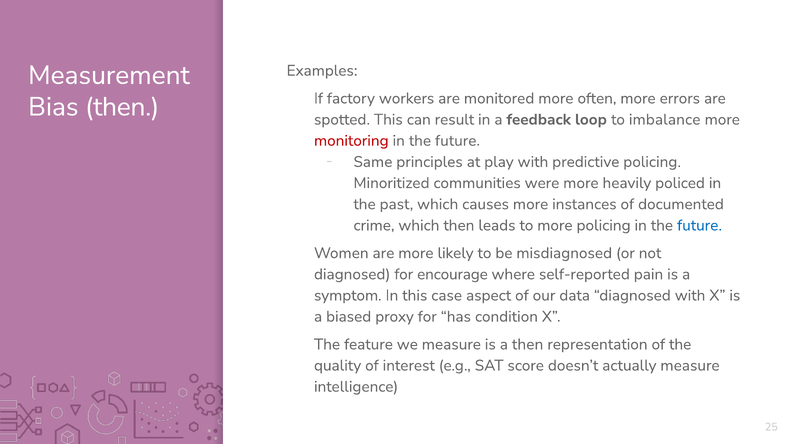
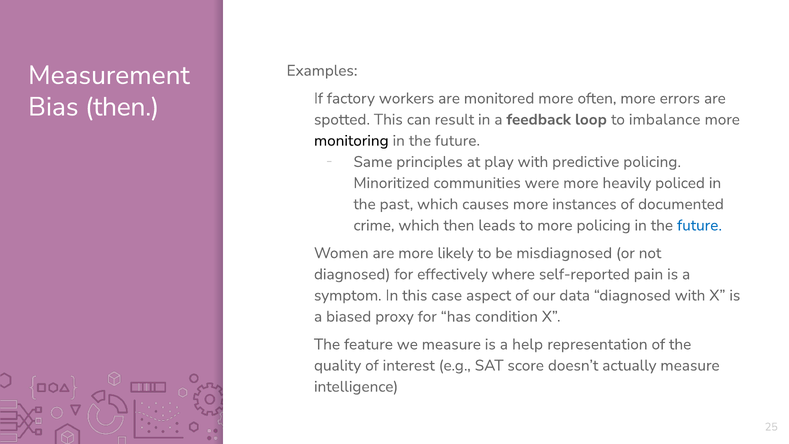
monitoring colour: red -> black (351, 141)
encourage: encourage -> effectively (452, 274)
a then: then -> help (528, 344)
